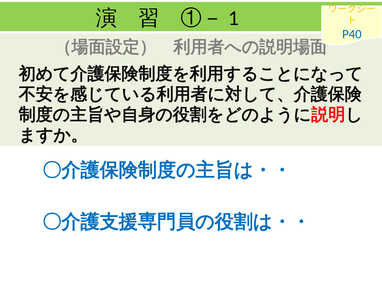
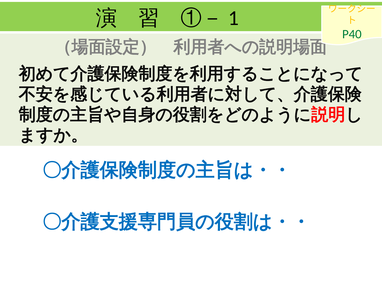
P40 colour: blue -> green (352, 34)
